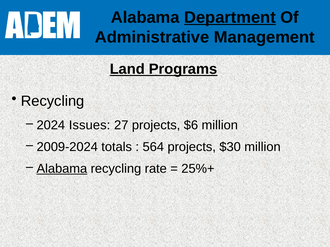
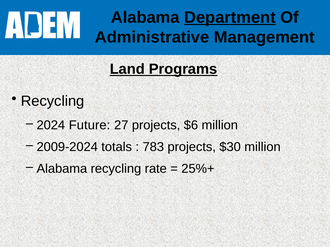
Issues: Issues -> Future (90, 125)
564: 564 -> 783 (153, 147)
Alabama underline: present -> none (62, 169)
